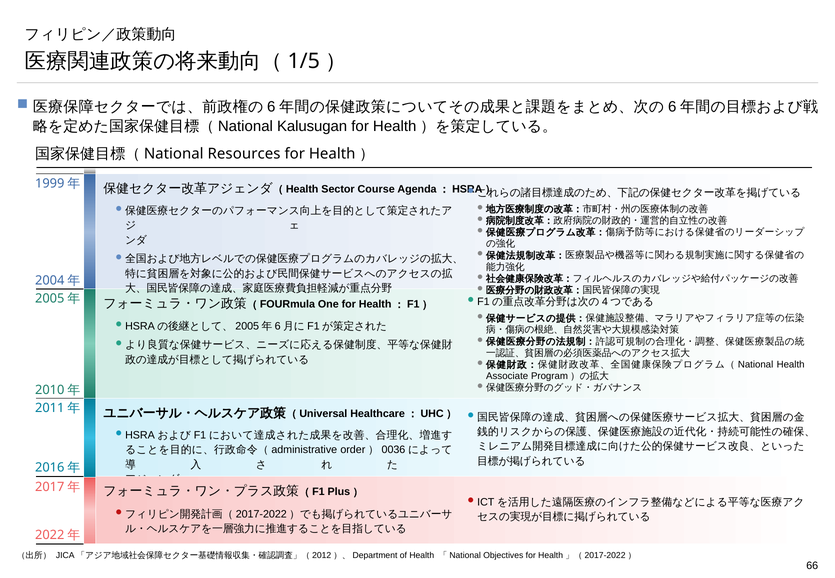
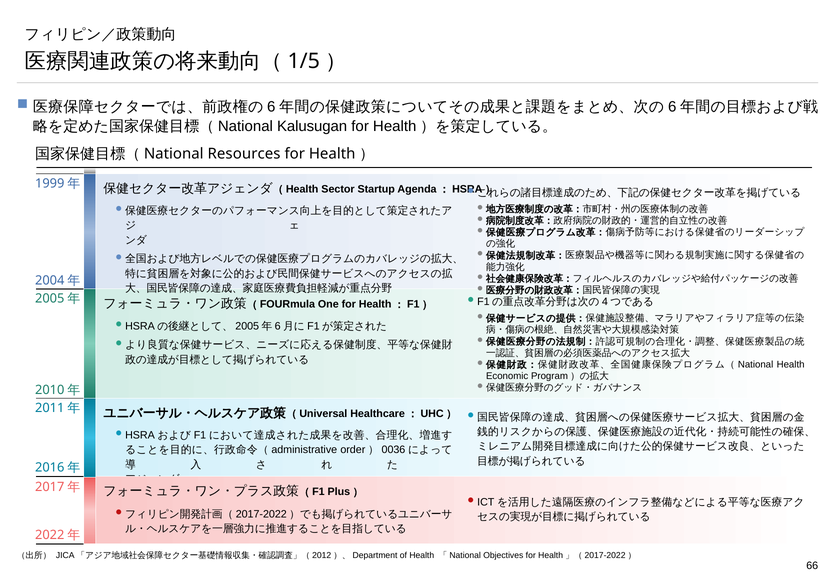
Course: Course -> Startup (376, 189)
Associate: Associate -> Economic (507, 376)
